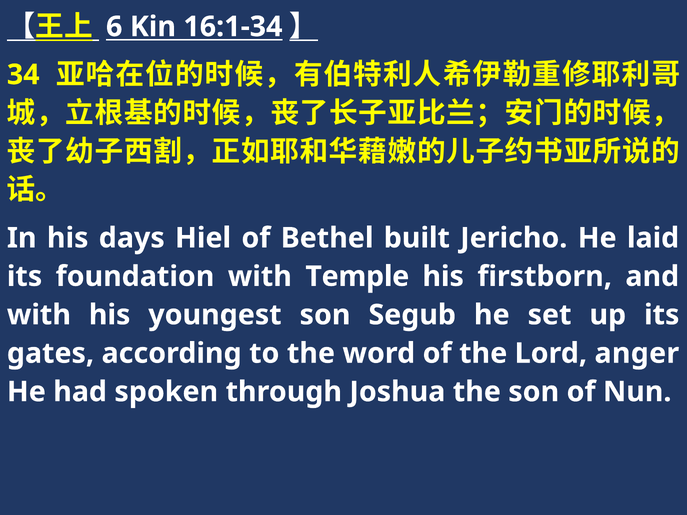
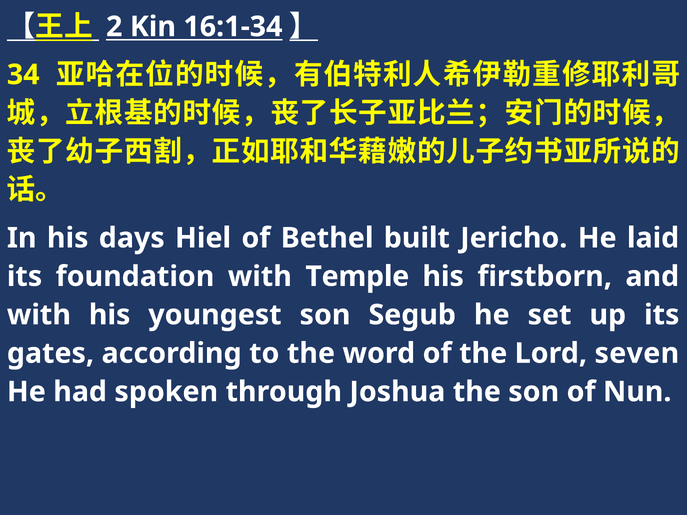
6: 6 -> 2 (114, 27)
anger: anger -> seven (637, 354)
